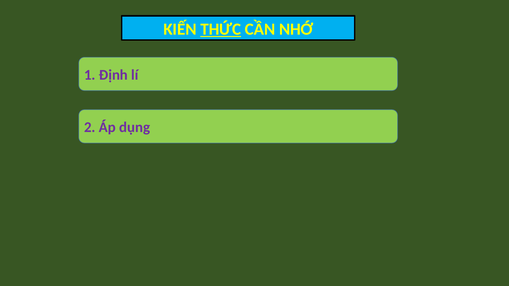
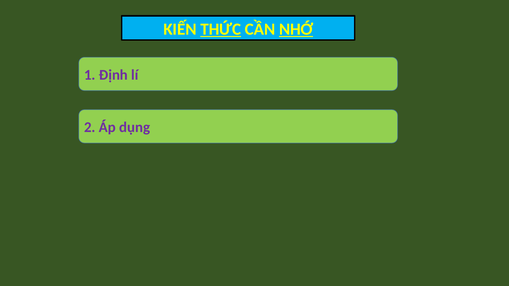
NHỚ underline: none -> present (296, 29)
